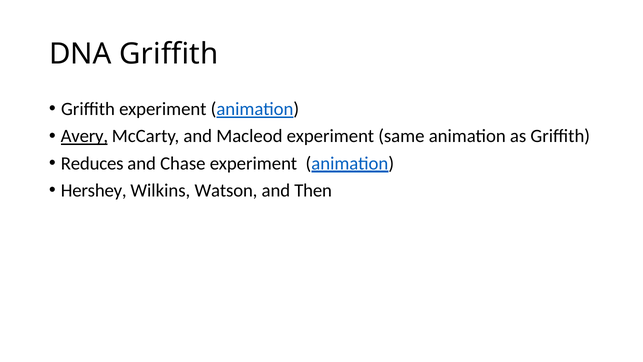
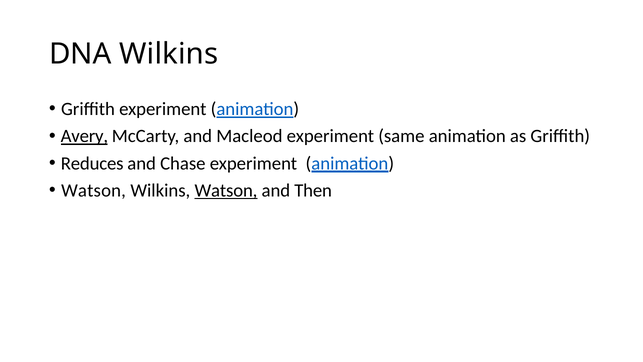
DNA Griffith: Griffith -> Wilkins (169, 54)
Hershey: Hershey -> Watson (94, 190)
Watson underline: none -> present (226, 190)
